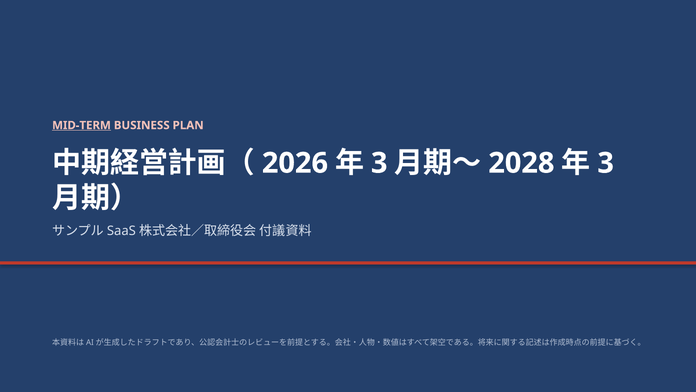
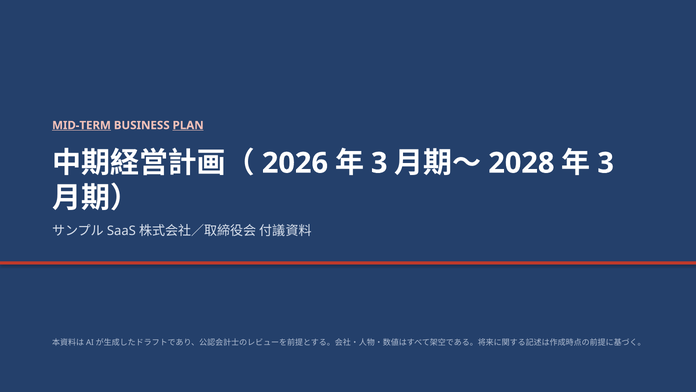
PLAN underline: none -> present (188, 125)
